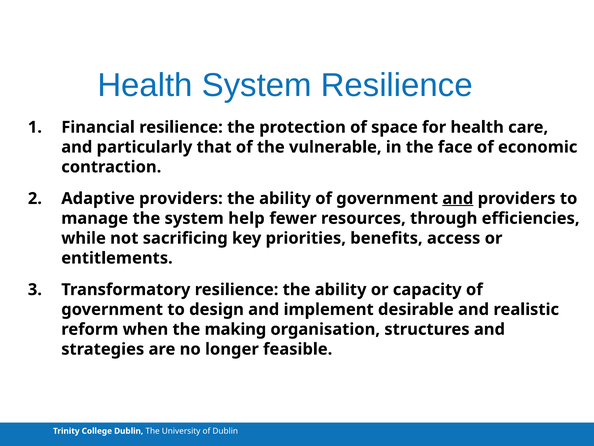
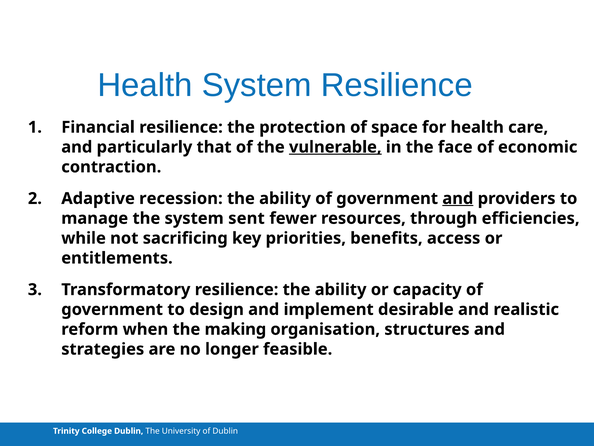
vulnerable underline: none -> present (335, 147)
Adaptive providers: providers -> recession (181, 198)
help: help -> sent (246, 218)
